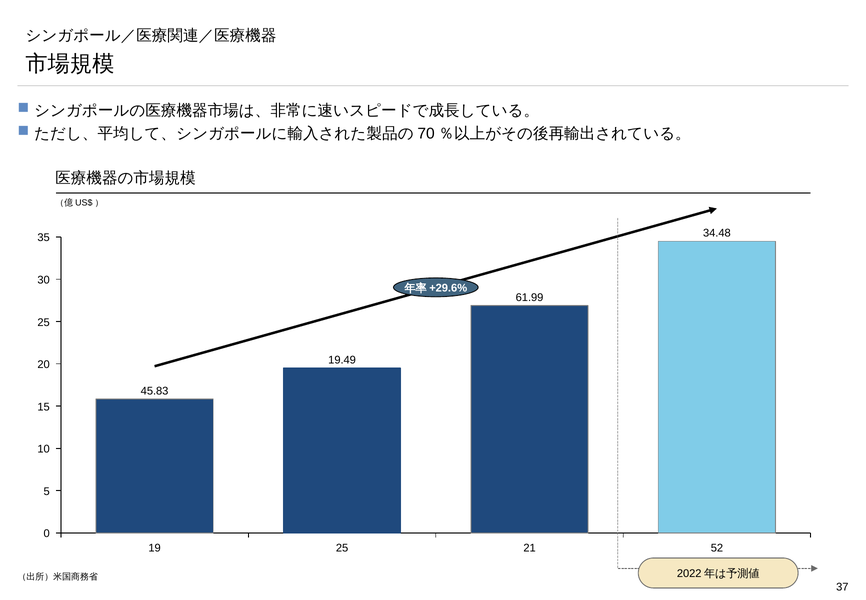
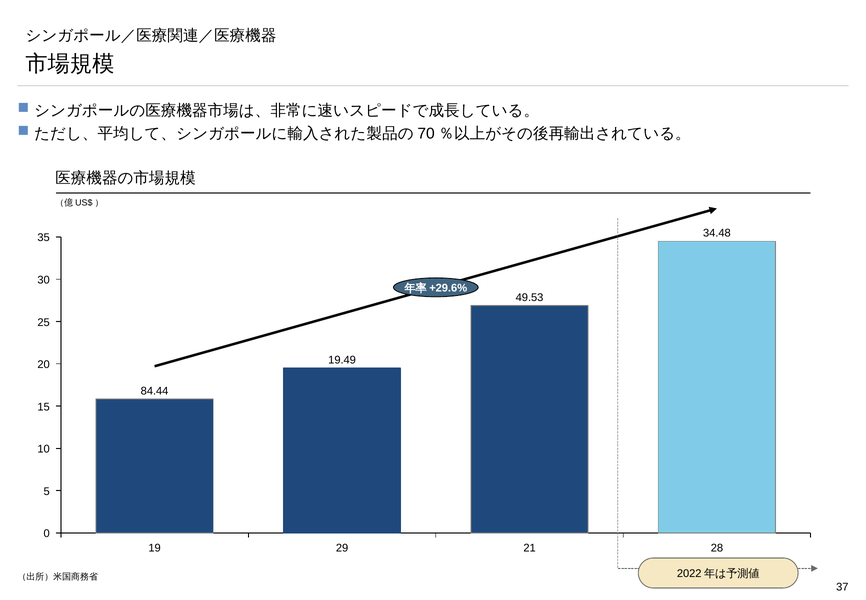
61.99: 61.99 -> 49.53 (530, 297)
45.83: 45.83 -> 84.44 (155, 391)
19 25: 25 -> 29 (342, 548)
52: 52 -> 28 (717, 548)
